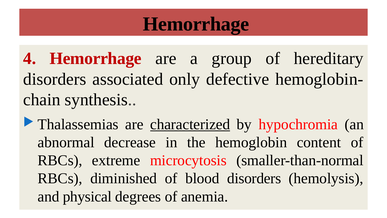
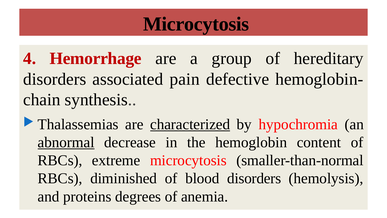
Hemorrhage: Hemorrhage -> Microcytosis (196, 24)
only: only -> pain (185, 79)
abnormal underline: none -> present (66, 142)
physical: physical -> proteins (87, 196)
